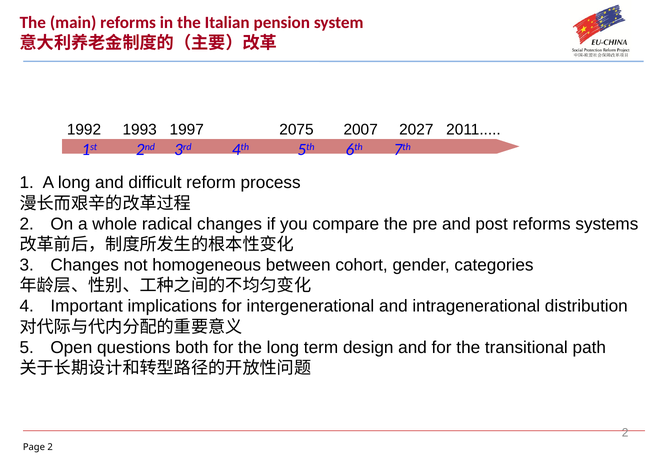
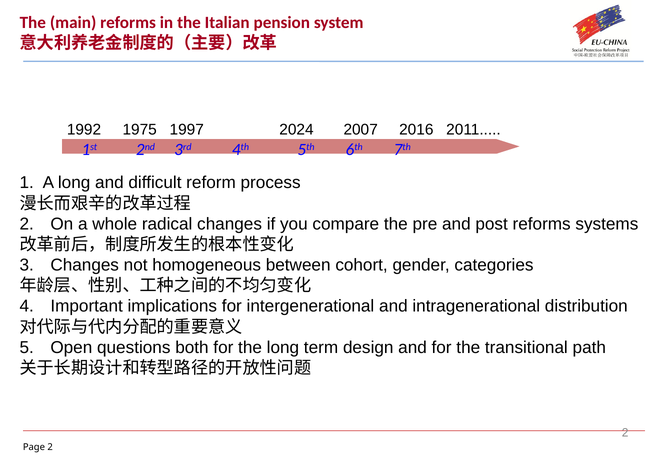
1993: 1993 -> 1975 (140, 130)
2075: 2075 -> 2024 (296, 130)
2027: 2027 -> 2016 (416, 130)
